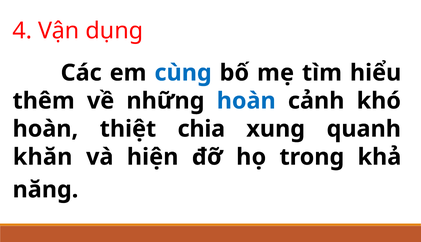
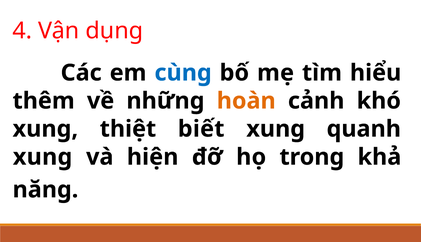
hoàn colour: blue -> orange (246, 101)
hoàn: hoàn -> xung (45, 129)
chia: chia -> biết (201, 129)
khăn: khăn -> xung (43, 157)
